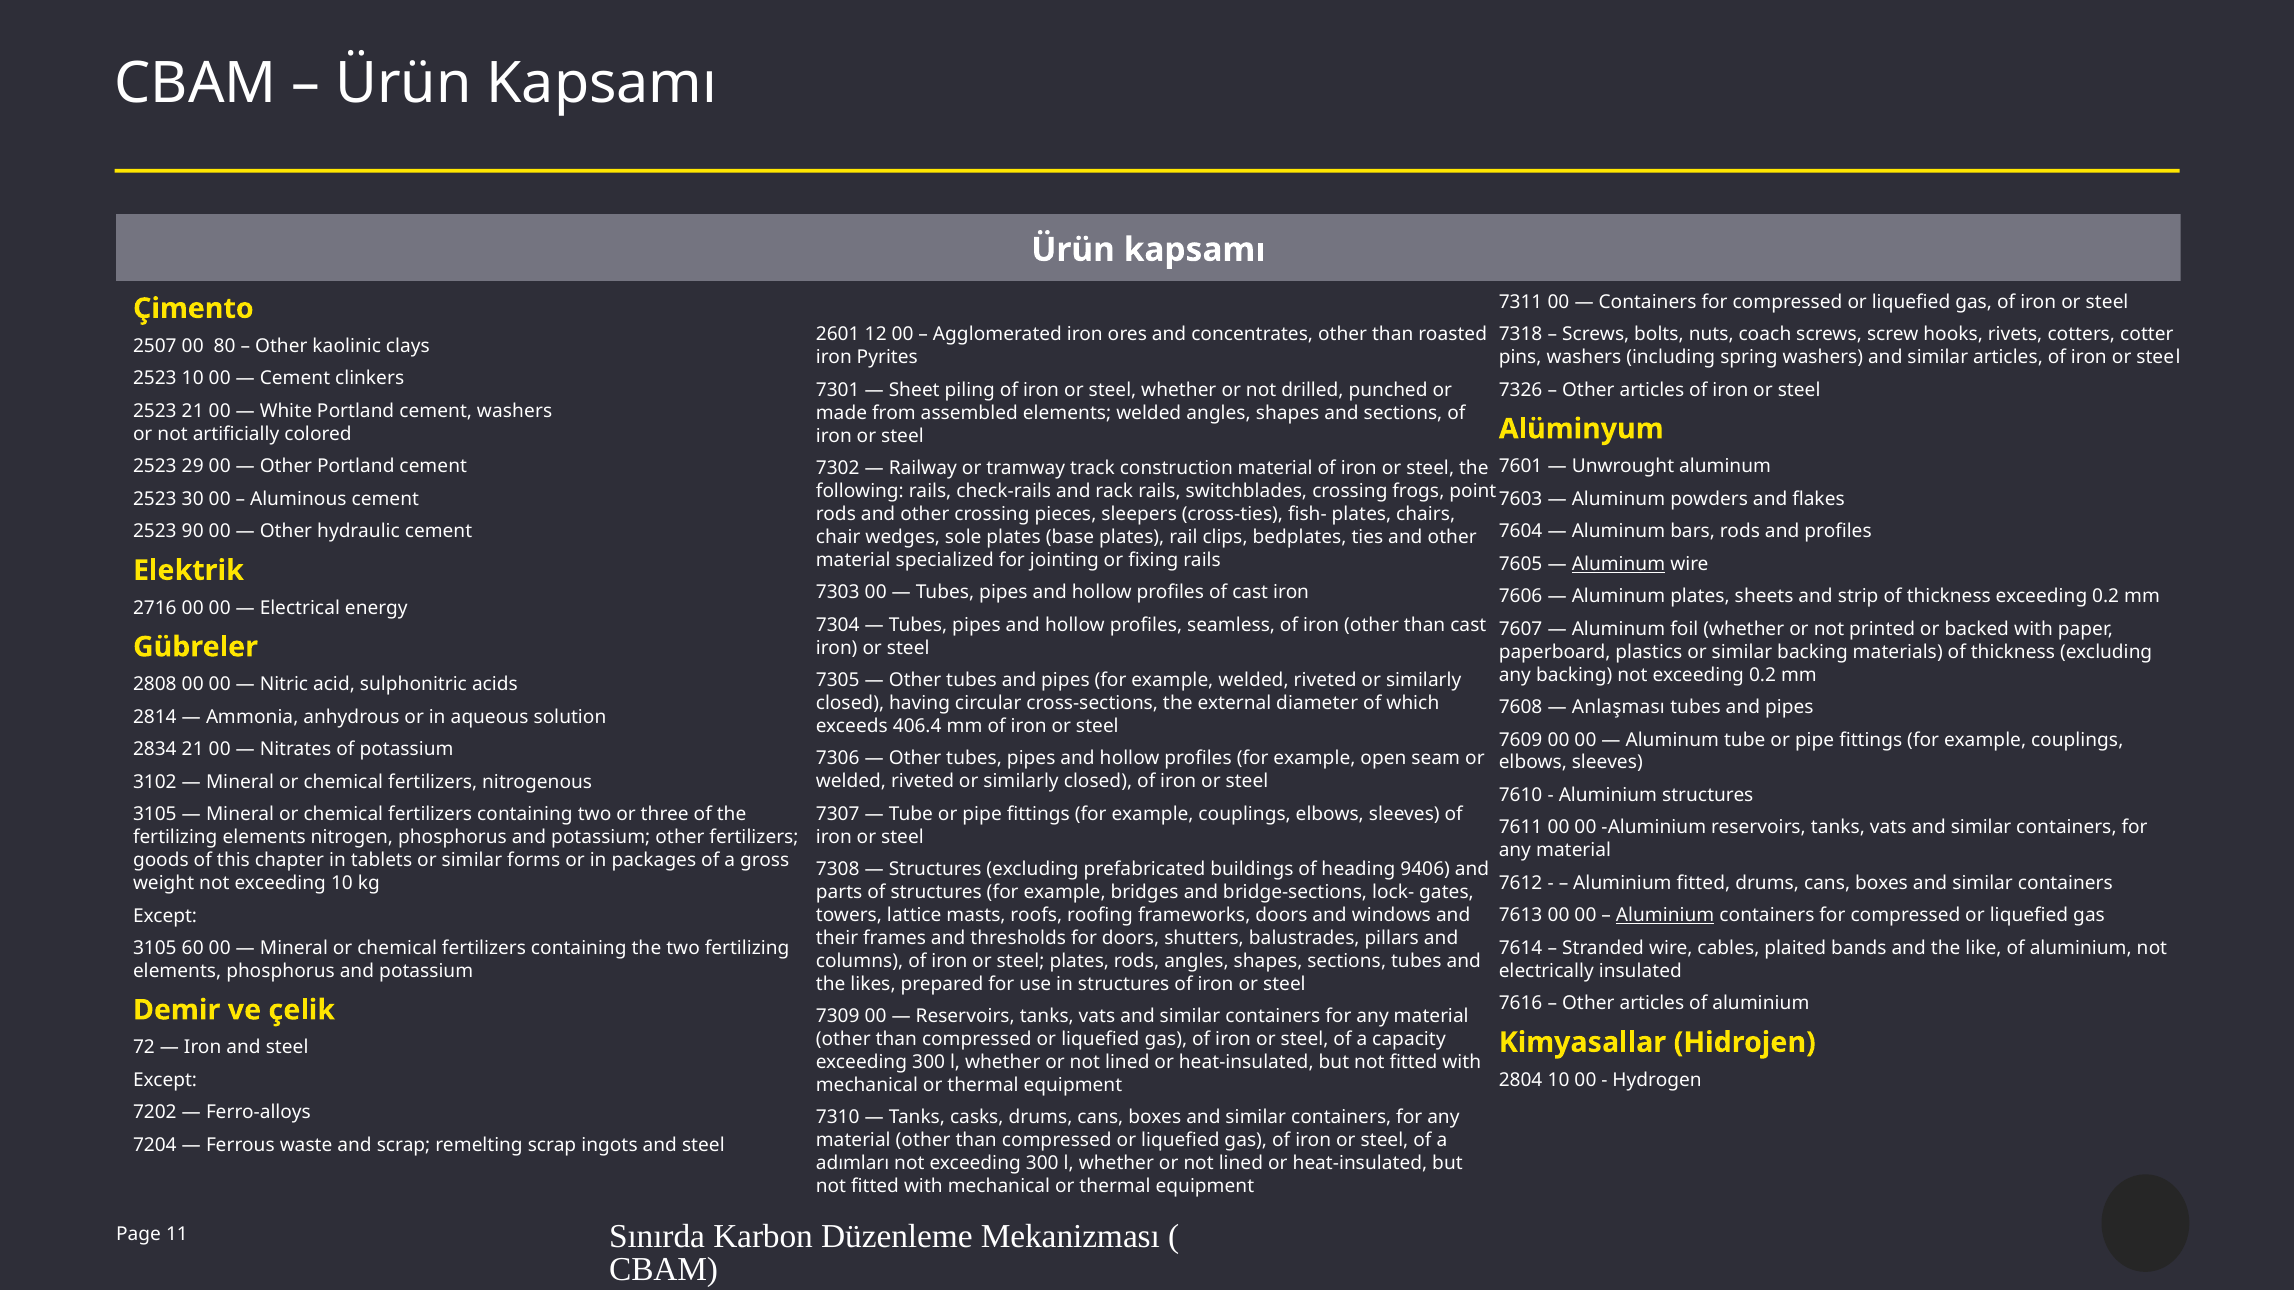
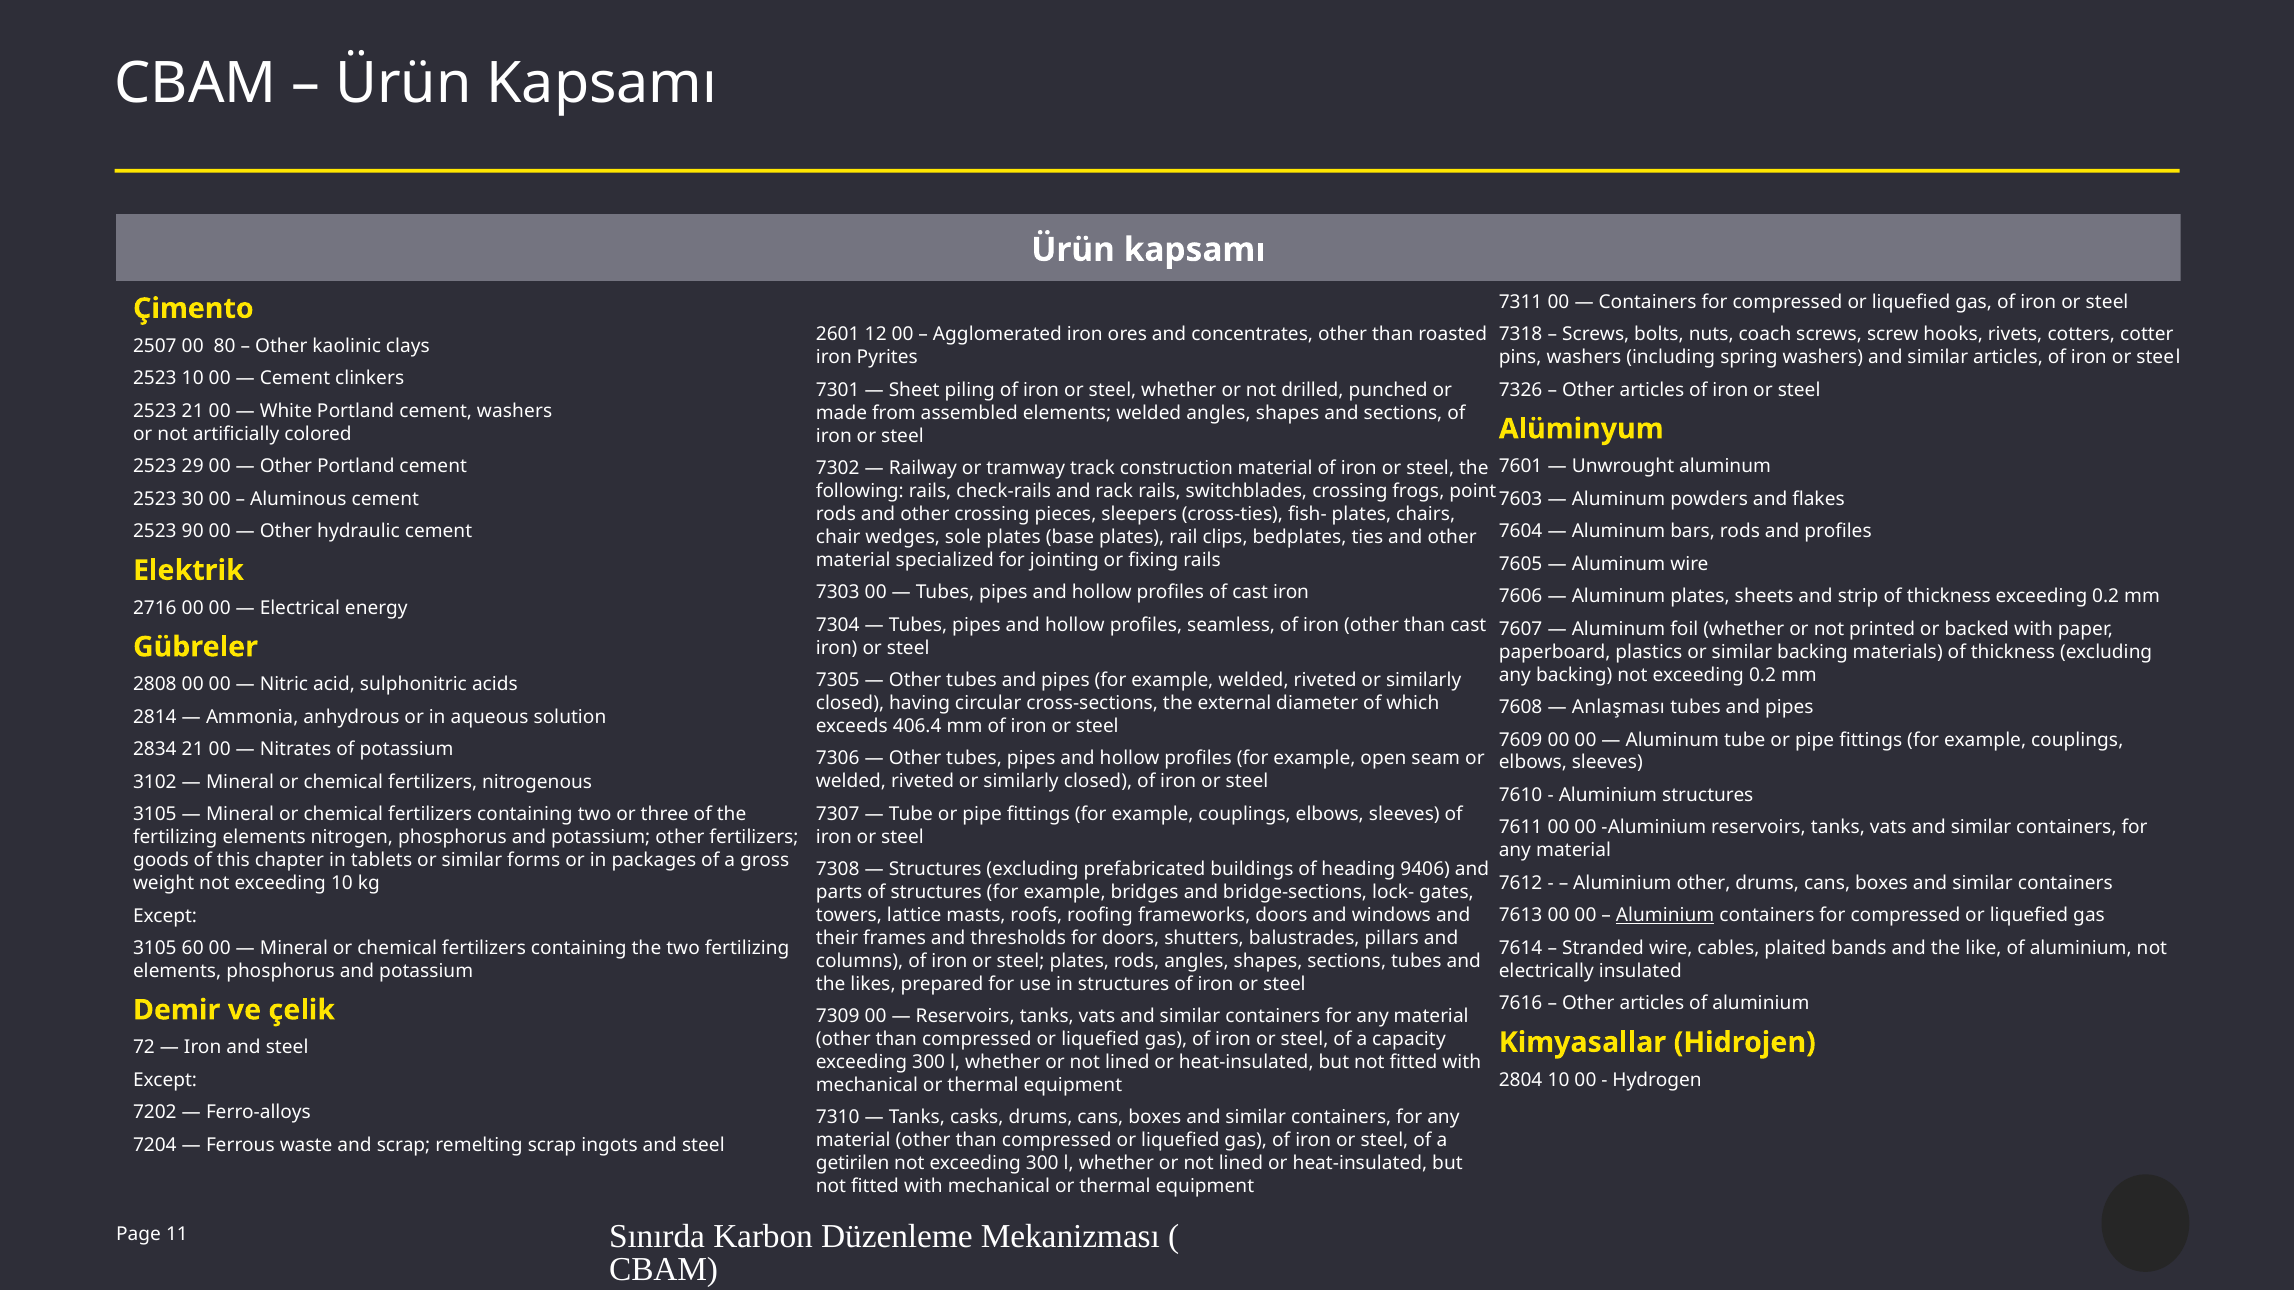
Aluminum underline: present -> none (1619, 564)
Aluminium fitted: fitted -> other (1704, 883)
adımları: adımları -> getirilen (853, 1163)
